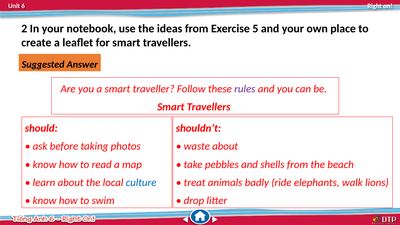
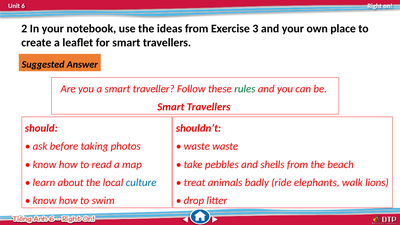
5: 5 -> 3 (255, 29)
rules colour: purple -> green (245, 89)
waste about: about -> waste (225, 146)
